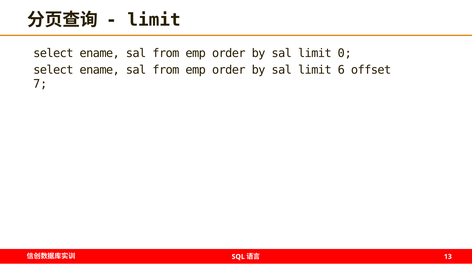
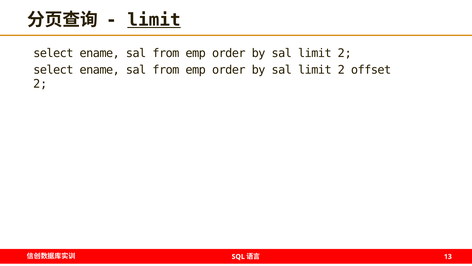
limit underline: none -> present (154, 20)
0: 0 -> 2 (345, 53)
6: 6 -> 2 (341, 70)
7: 7 -> 2 (40, 84)
